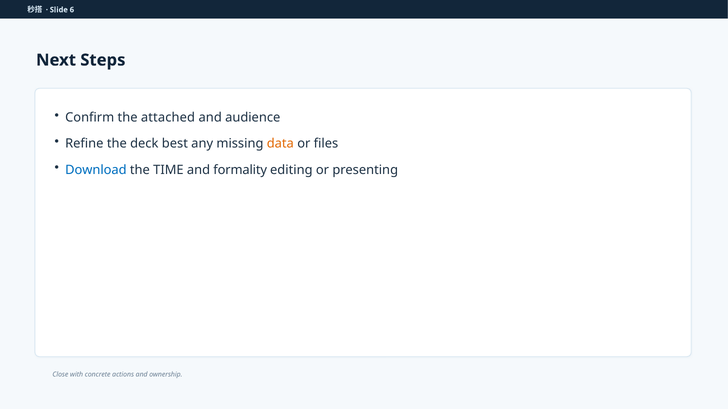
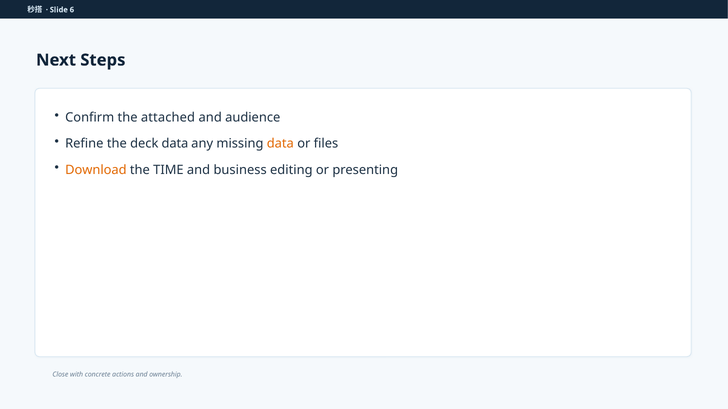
deck best: best -> data (175, 144)
Download colour: blue -> orange (96, 170)
formality: formality -> business (240, 170)
